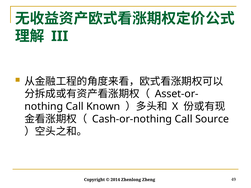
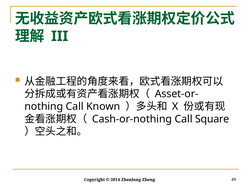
Source: Source -> Square (212, 119)
